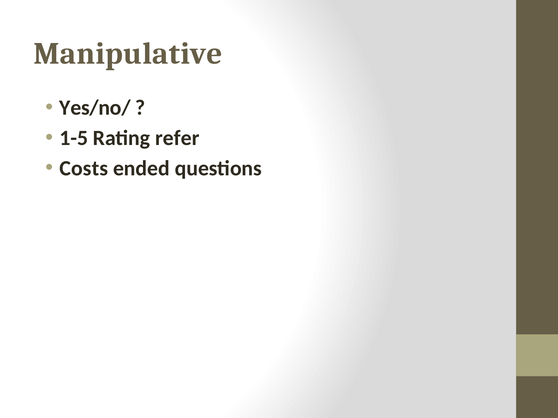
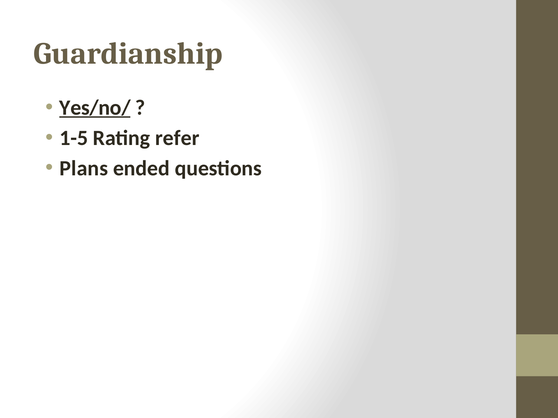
Manipulative: Manipulative -> Guardianship (128, 54)
Yes/no/ underline: none -> present (95, 108)
Costs: Costs -> Plans (84, 169)
